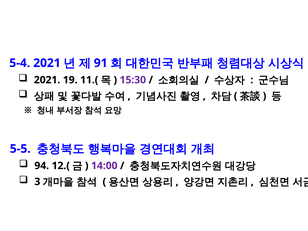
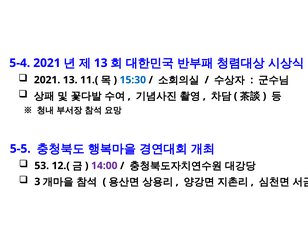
91: 91 -> 13 (101, 63)
2021 19: 19 -> 13 (70, 80)
15:30 colour: purple -> blue (133, 80)
94: 94 -> 53 (42, 166)
